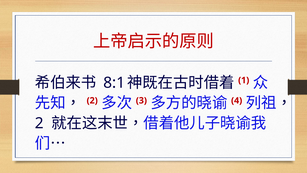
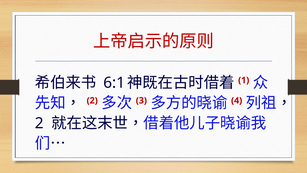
8:1: 8:1 -> 6:1 (114, 83)
